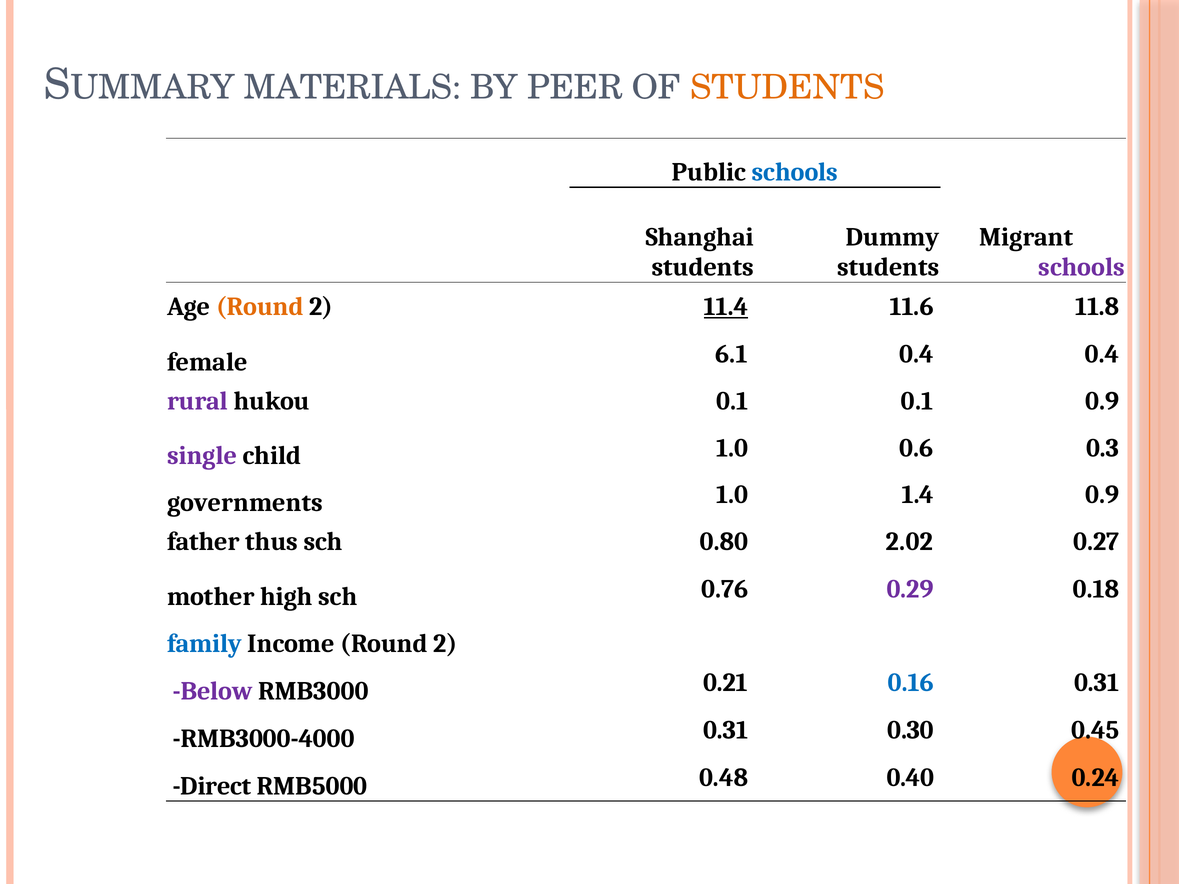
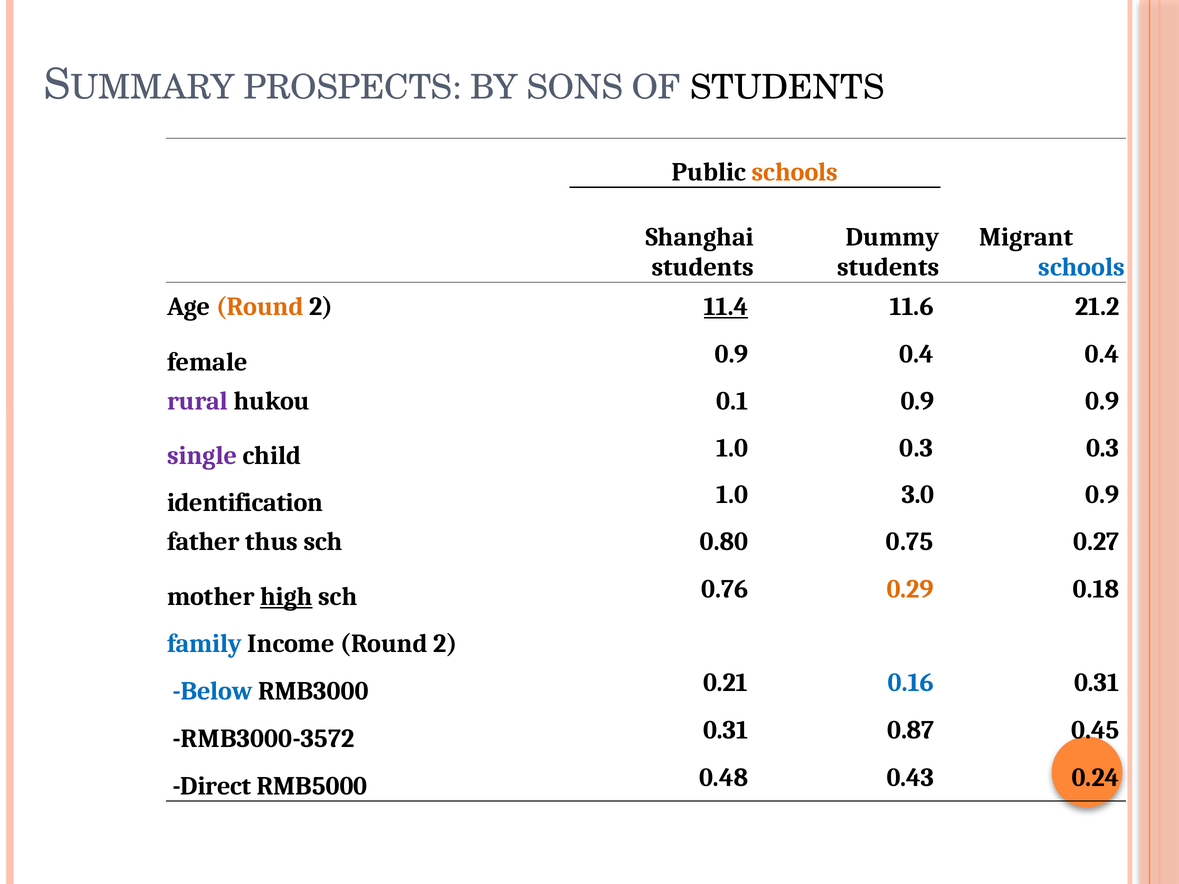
MATERIALS: MATERIALS -> PROSPECTS (353, 88)
PEER: PEER -> SONS (575, 88)
STUDENTS colour: orange -> black (787, 88)
schools colour: blue -> orange (795, 172)
schools colour: purple -> blue (1082, 267)
11.8: 11.8 -> 21.2 (1097, 307)
female 6.1: 6.1 -> 0.9 (732, 354)
0.1 0.1: 0.1 -> 0.9 (917, 401)
1.0 0.6: 0.6 -> 0.3 (916, 448)
governments: governments -> identification (245, 503)
1.4: 1.4 -> 3.0 (918, 495)
2.02: 2.02 -> 0.75 (910, 542)
high underline: none -> present (286, 597)
0.29 colour: purple -> orange (910, 589)
Below colour: purple -> blue (213, 691)
RMB3000-4000: RMB3000-4000 -> RMB3000-3572 (264, 739)
0.30: 0.30 -> 0.87 (911, 731)
0.40: 0.40 -> 0.43 (910, 778)
